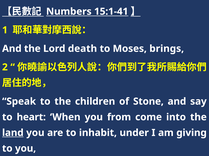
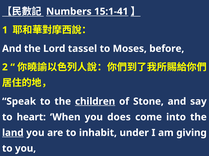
death: death -> tassel (82, 49)
brings: brings -> before (167, 49)
children underline: none -> present (95, 102)
from: from -> does (119, 118)
